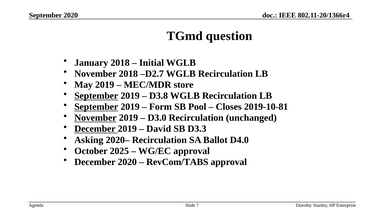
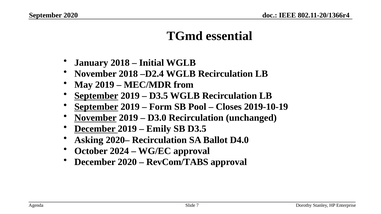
question: question -> essential (229, 36)
D2.7: D2.7 -> D2.4 (152, 74)
store: store -> from (184, 85)
D3.8: D3.8 -> D3.5 (159, 96)
2019-10-81: 2019-10-81 -> 2019-10-19 (266, 107)
David: David -> Emily (159, 129)
SB D3.3: D3.3 -> D3.5 (197, 129)
2025: 2025 -> 2024 (119, 151)
